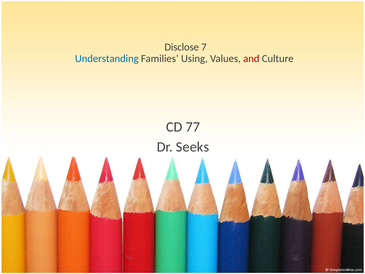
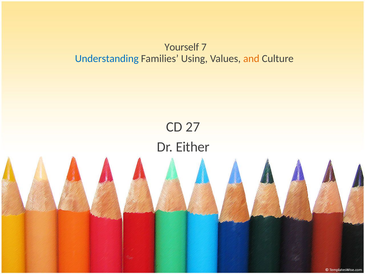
Disclose: Disclose -> Yourself (182, 47)
and colour: red -> orange (251, 59)
77: 77 -> 27 (193, 127)
Seeks: Seeks -> Either (193, 147)
